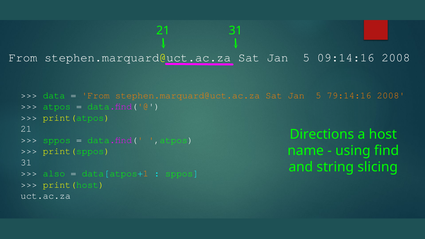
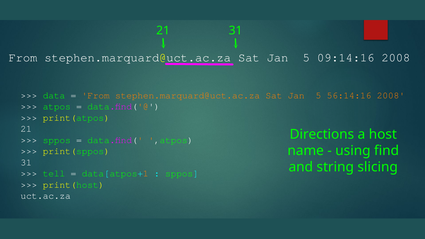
79:14:16: 79:14:16 -> 56:14:16 (349, 95)
also: also -> tell (54, 174)
